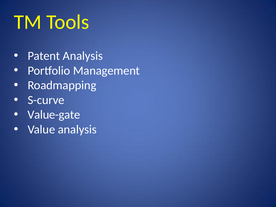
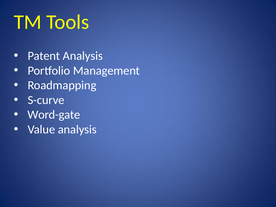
Value-gate: Value-gate -> Word-gate (54, 115)
